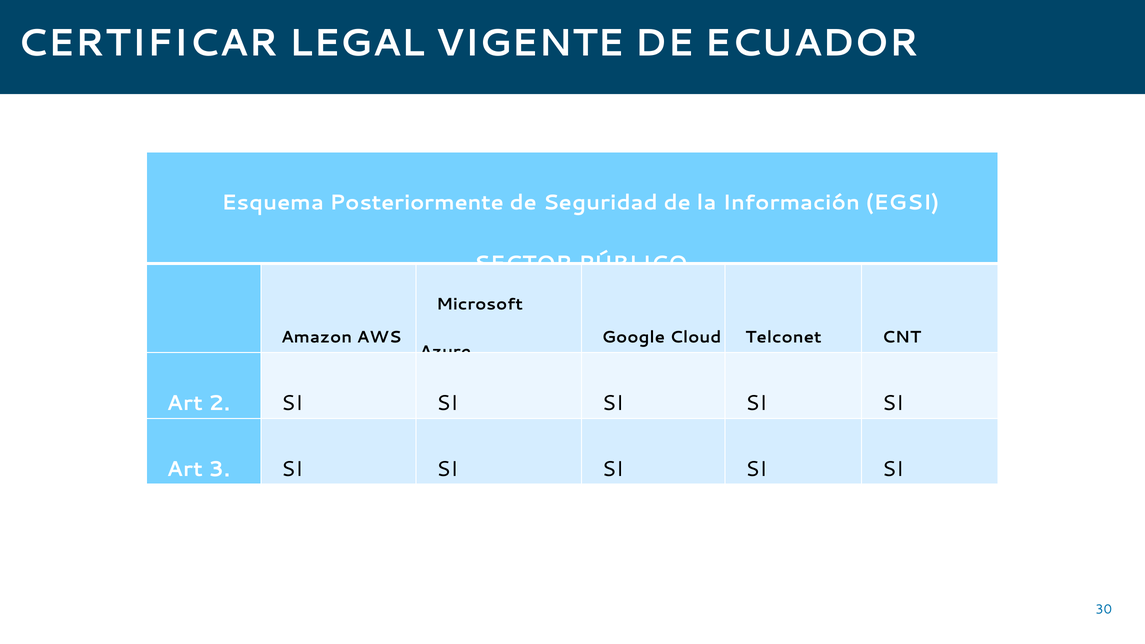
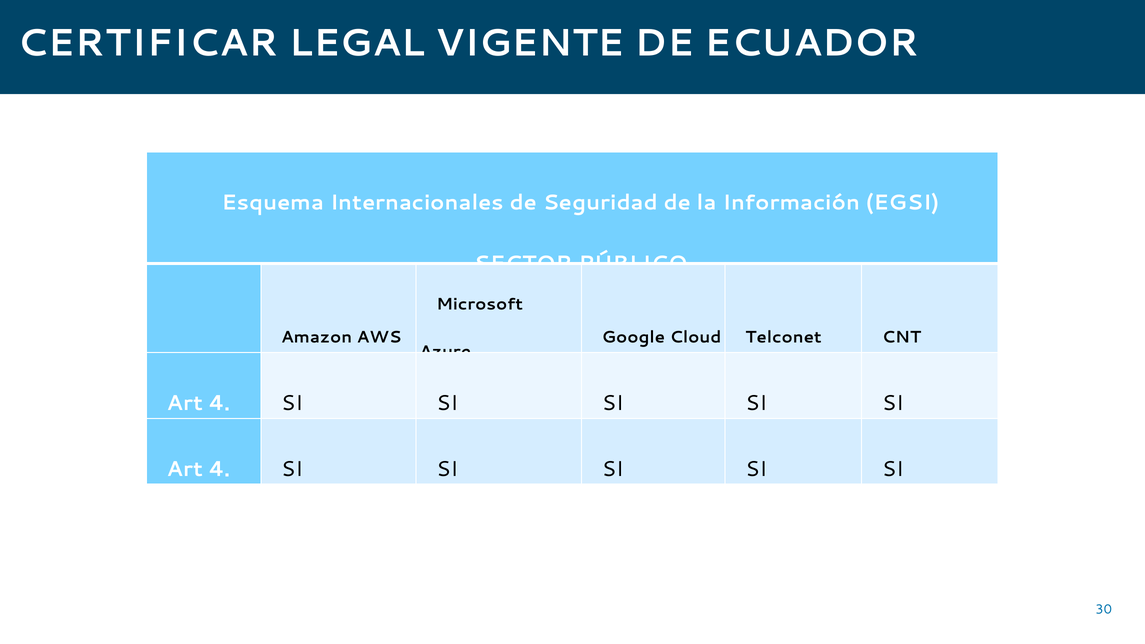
Posteriormente: Posteriormente -> Internacionales (417, 203)
2: 2 -> 4 (219, 403)
3: 3 -> 4 (219, 469)
